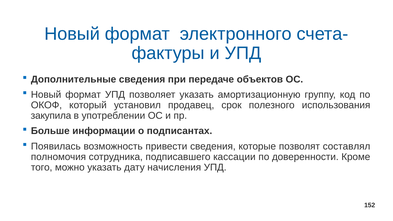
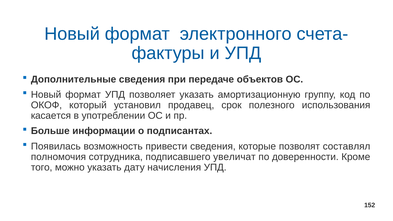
закупила: закупила -> касается (51, 116)
кассации: кассации -> увеличат (234, 157)
